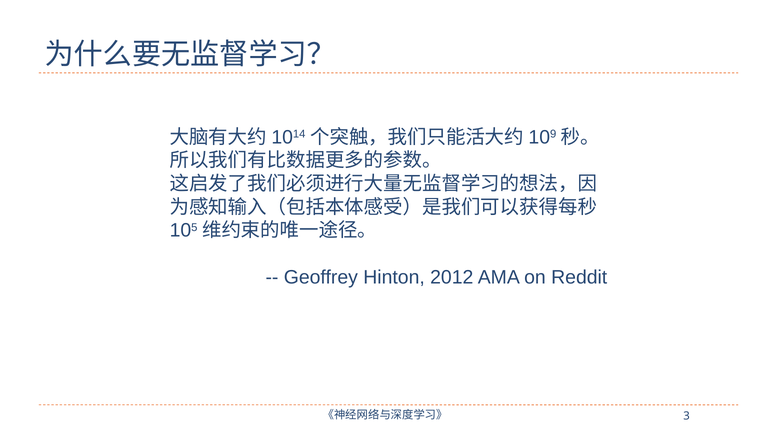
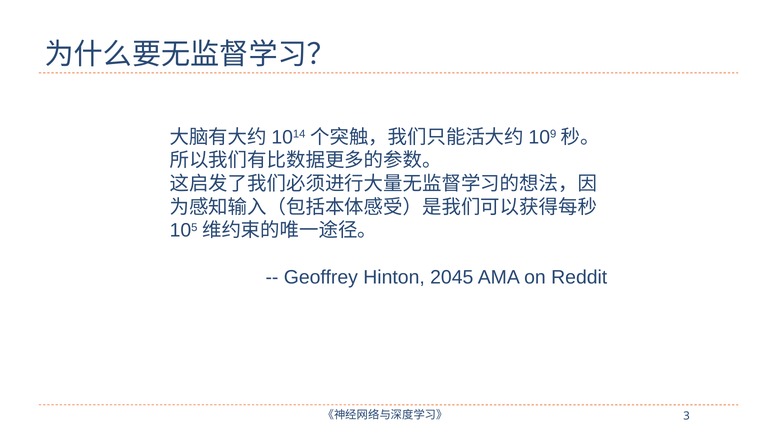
2012: 2012 -> 2045 (452, 277)
